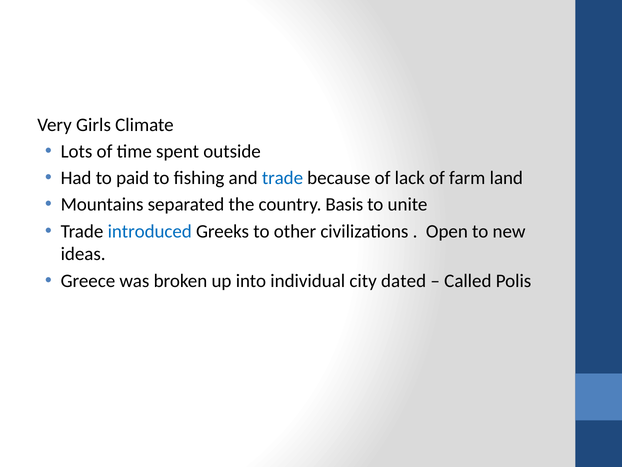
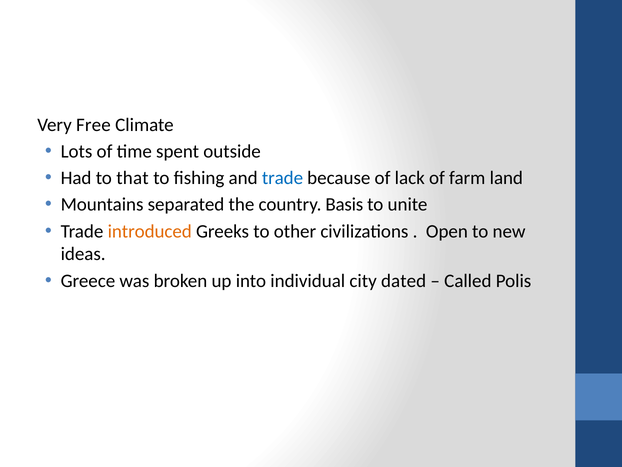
Girls: Girls -> Free (93, 125)
paid: paid -> that (133, 178)
introduced colour: blue -> orange (150, 231)
